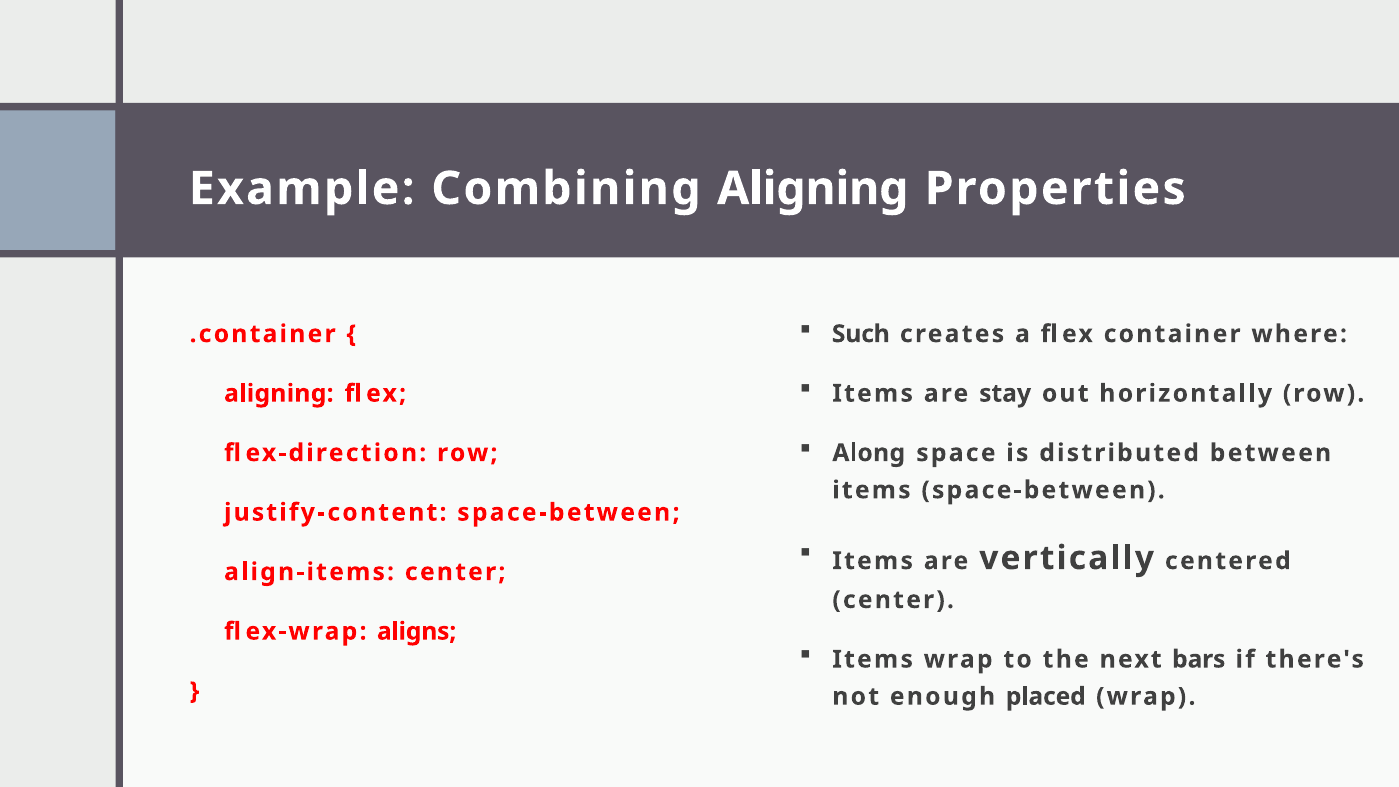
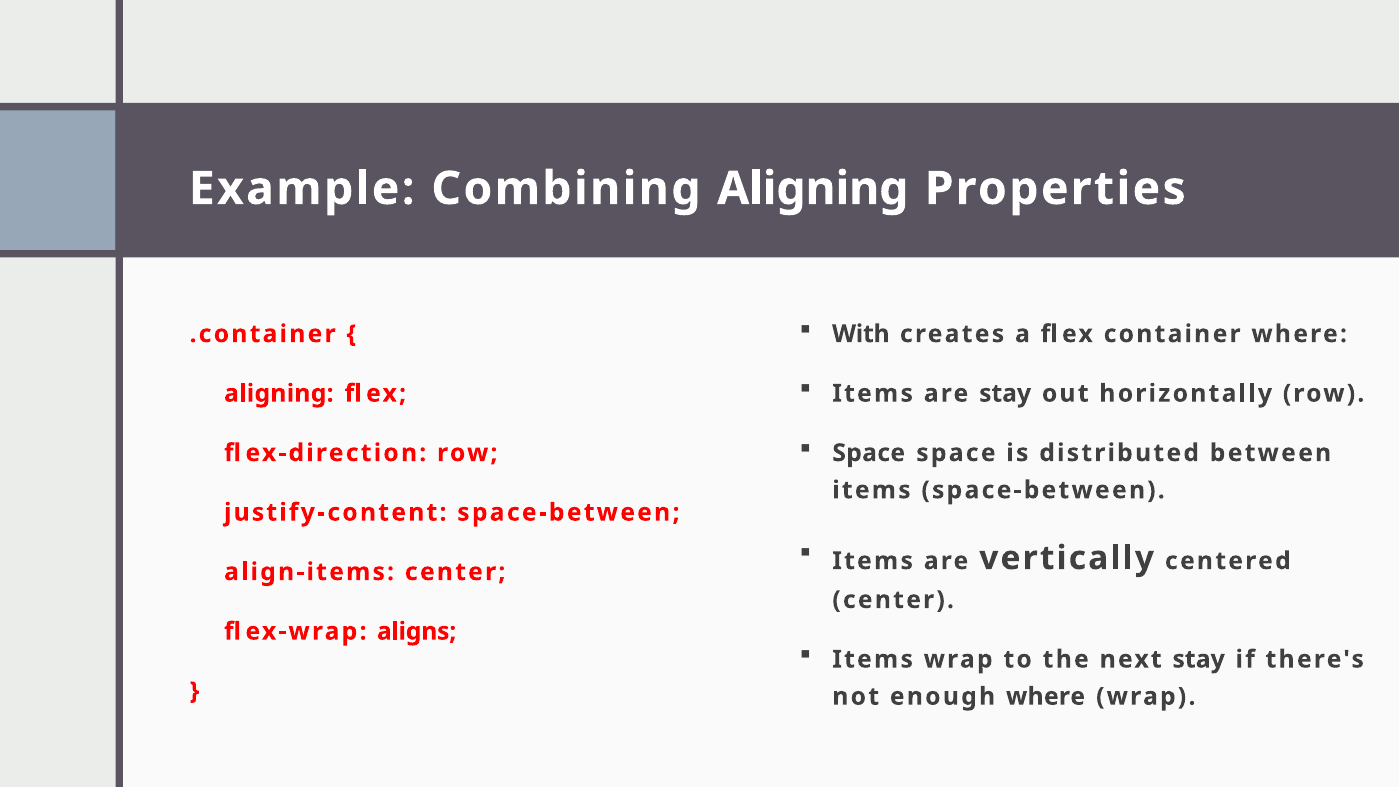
Such: Such -> With (861, 334)
Along: Along -> Space (869, 453)
next bars: bars -> stay (1199, 659)
enough placed: placed -> where (1046, 696)
